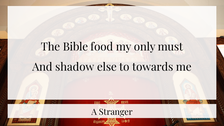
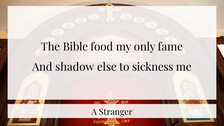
must: must -> fame (170, 47)
towards: towards -> sickness (153, 67)
